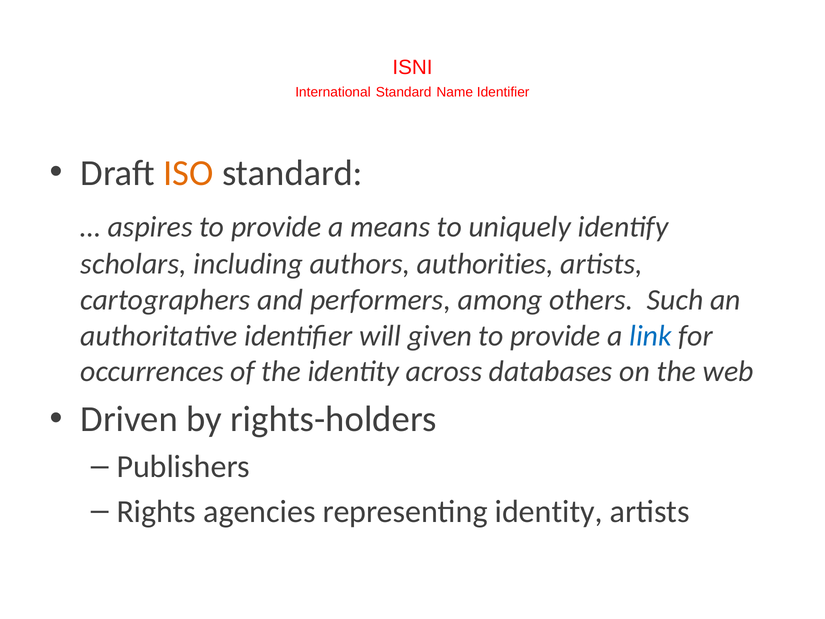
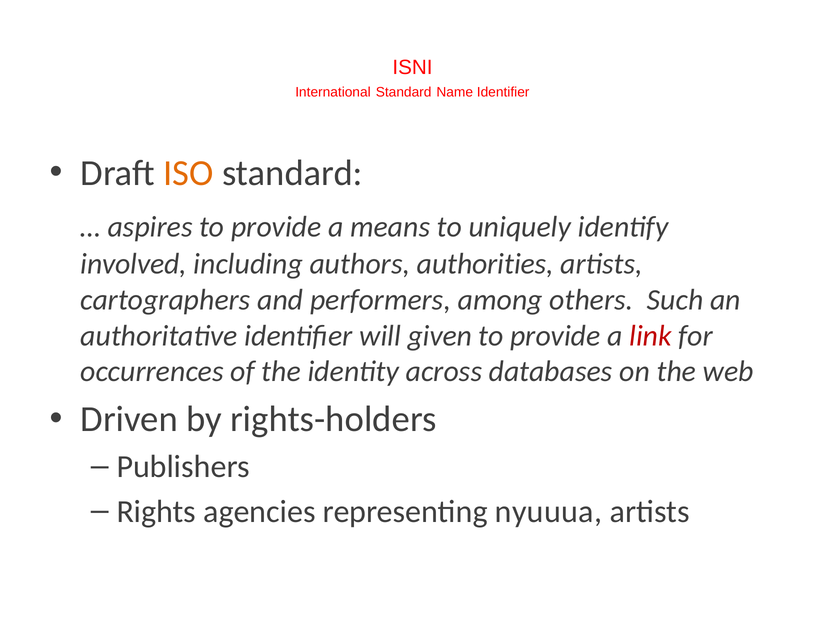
scholars: scholars -> involved (134, 264)
link colour: blue -> red (650, 336)
representing identity: identity -> nyuuua (549, 511)
